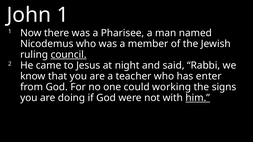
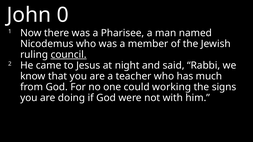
John 1: 1 -> 0 (63, 15)
enter: enter -> much (209, 76)
him underline: present -> none (198, 98)
